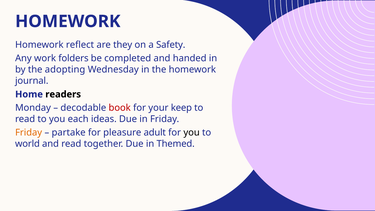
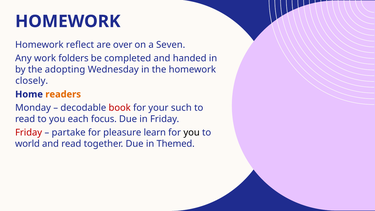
they: they -> over (123, 45)
Safety: Safety -> Seven (171, 45)
journal: journal -> closely (32, 81)
readers colour: black -> orange (63, 94)
keep: keep -> such (181, 108)
ideas: ideas -> focus (104, 119)
Friday colour: orange -> red (29, 133)
adult: adult -> learn (155, 133)
